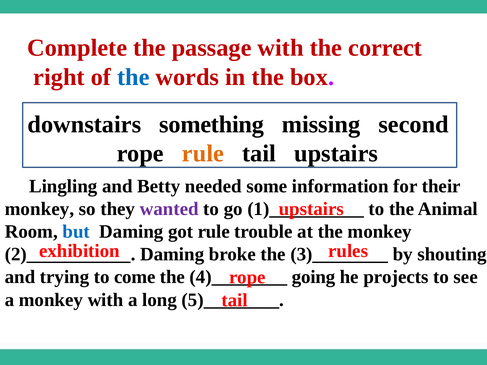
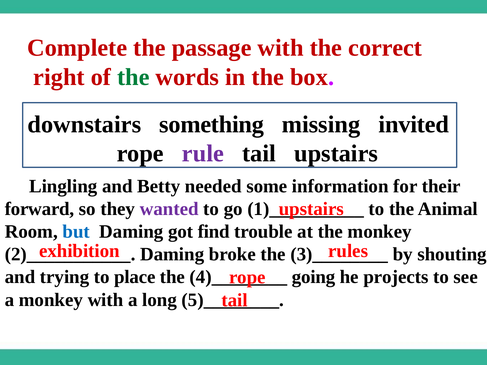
the colour: blue -> green (133, 77)
second: second -> invited (414, 124)
rule colour: orange -> purple (203, 154)
monkey: monkey -> forward (40, 209)
got rule: rule -> find (214, 232)
come: come -> place (135, 277)
